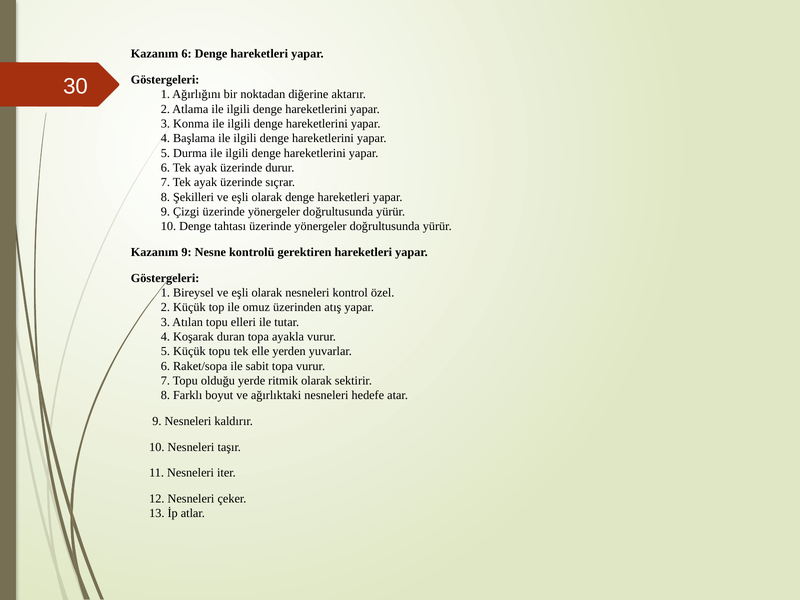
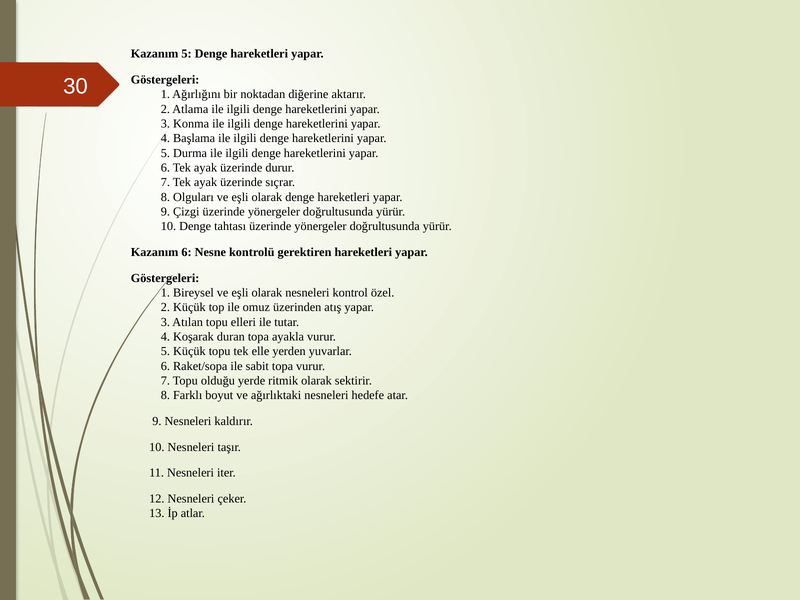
Kazanım 6: 6 -> 5 (187, 54)
Şekilleri: Şekilleri -> Olguları (193, 197)
Kazanım 9: 9 -> 6 (187, 252)
